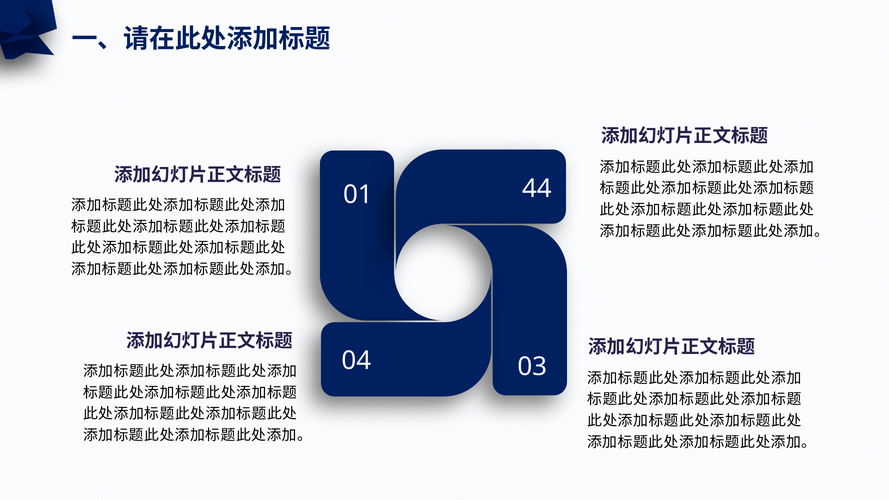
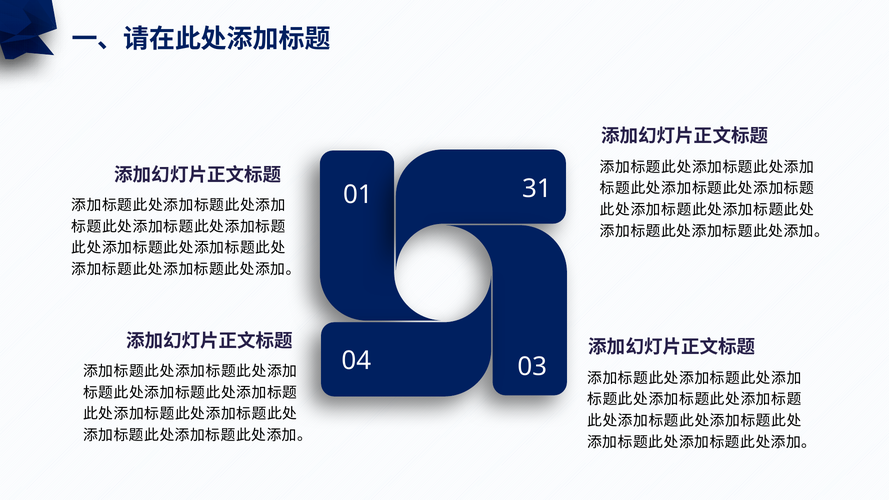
44: 44 -> 31 (537, 189)
